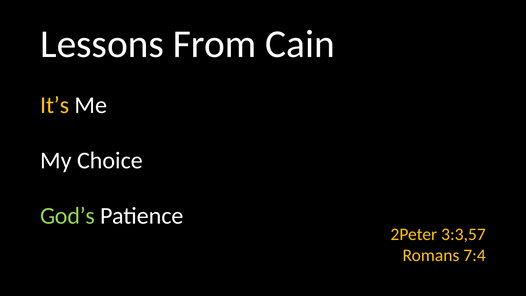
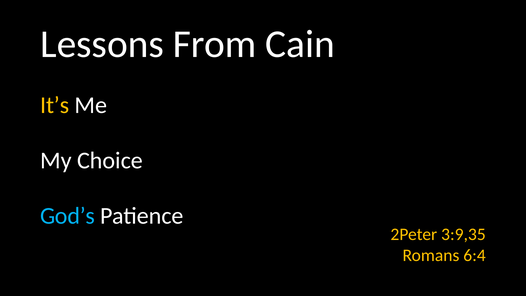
God’s colour: light green -> light blue (68, 216)
3:3,57: 3:3,57 -> 3:9,35 (463, 234)
7:4: 7:4 -> 6:4 (475, 255)
